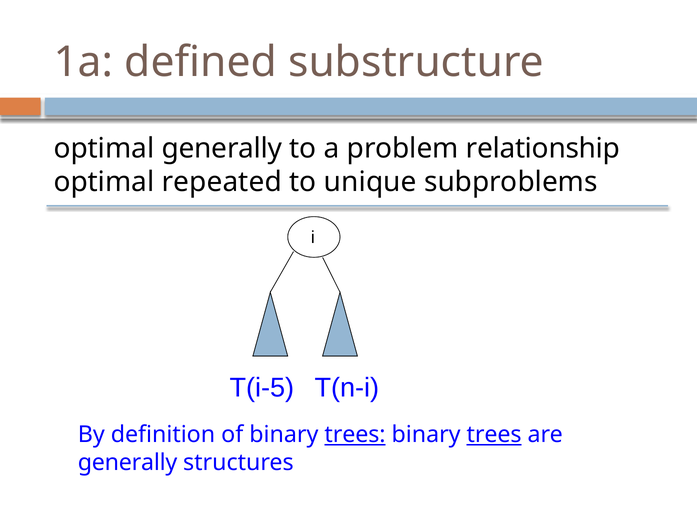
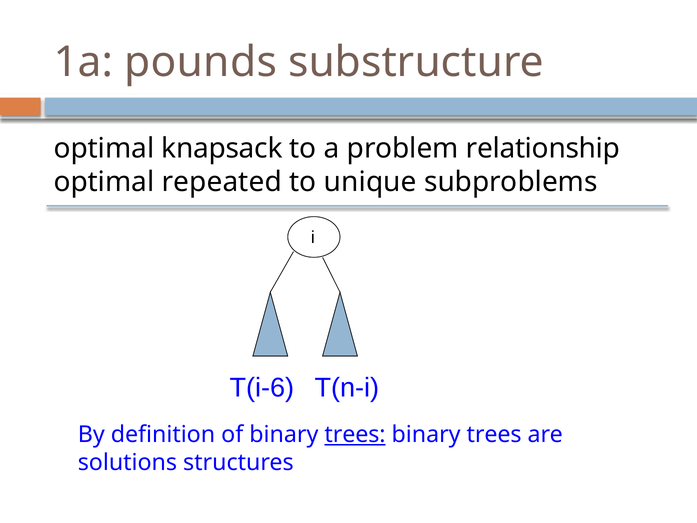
defined: defined -> pounds (201, 62)
optimal generally: generally -> knapsack (222, 148)
T(i-5: T(i-5 -> T(i-6 (262, 387)
trees underline: present -> none (494, 434)
generally: generally -> solutions (127, 462)
